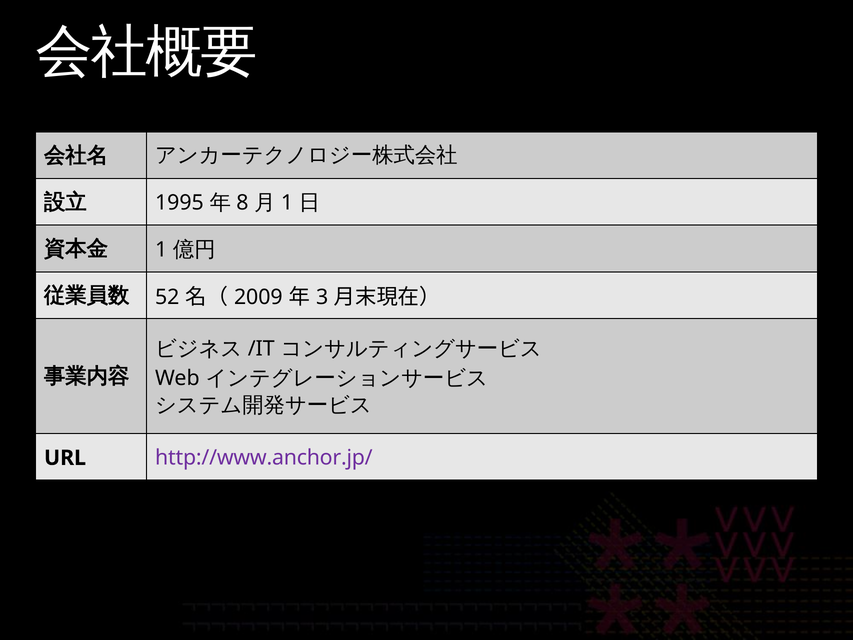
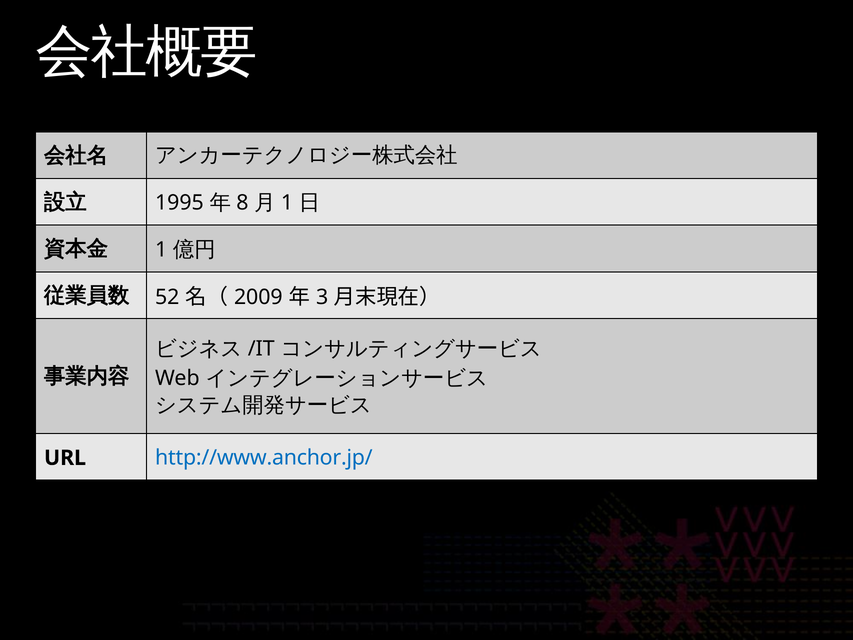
http://www.anchor.jp/ colour: purple -> blue (264, 458)
